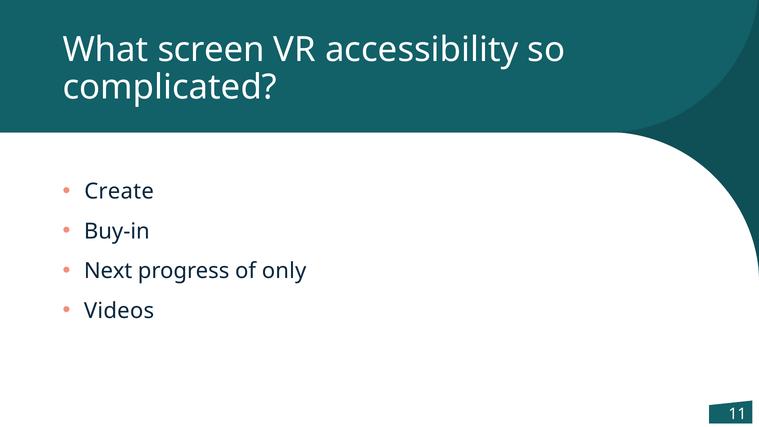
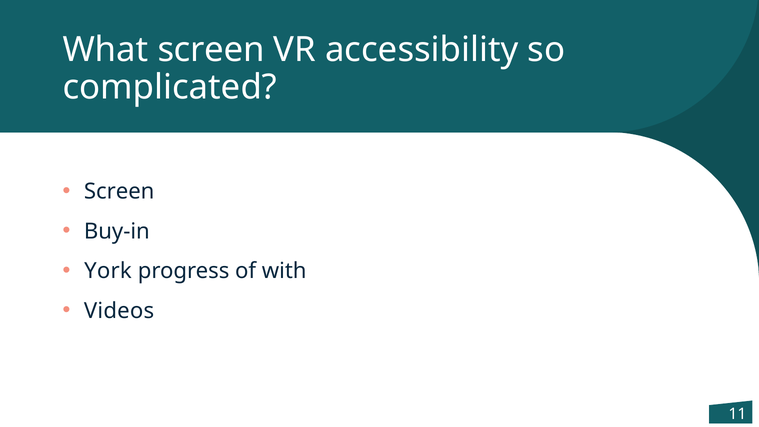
Create: Create -> Screen (119, 192)
Next: Next -> York (108, 271)
only: only -> with (284, 271)
